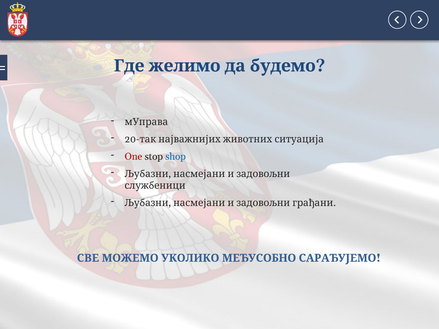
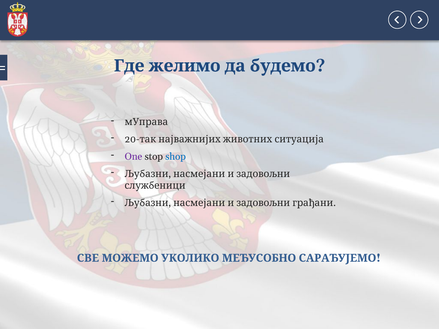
One colour: red -> purple (133, 157)
